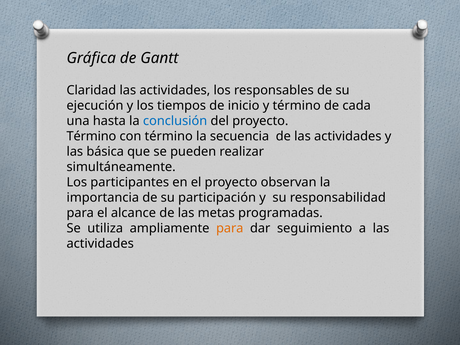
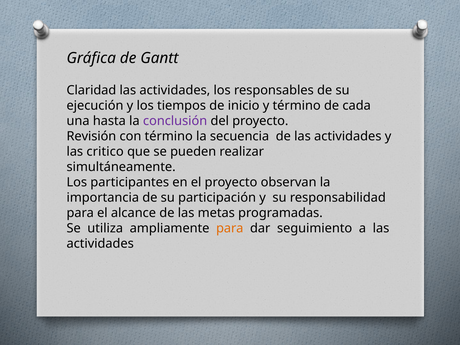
conclusión colour: blue -> purple (175, 121)
Término: Término -> Revisión (91, 136)
básica: básica -> critico (105, 152)
